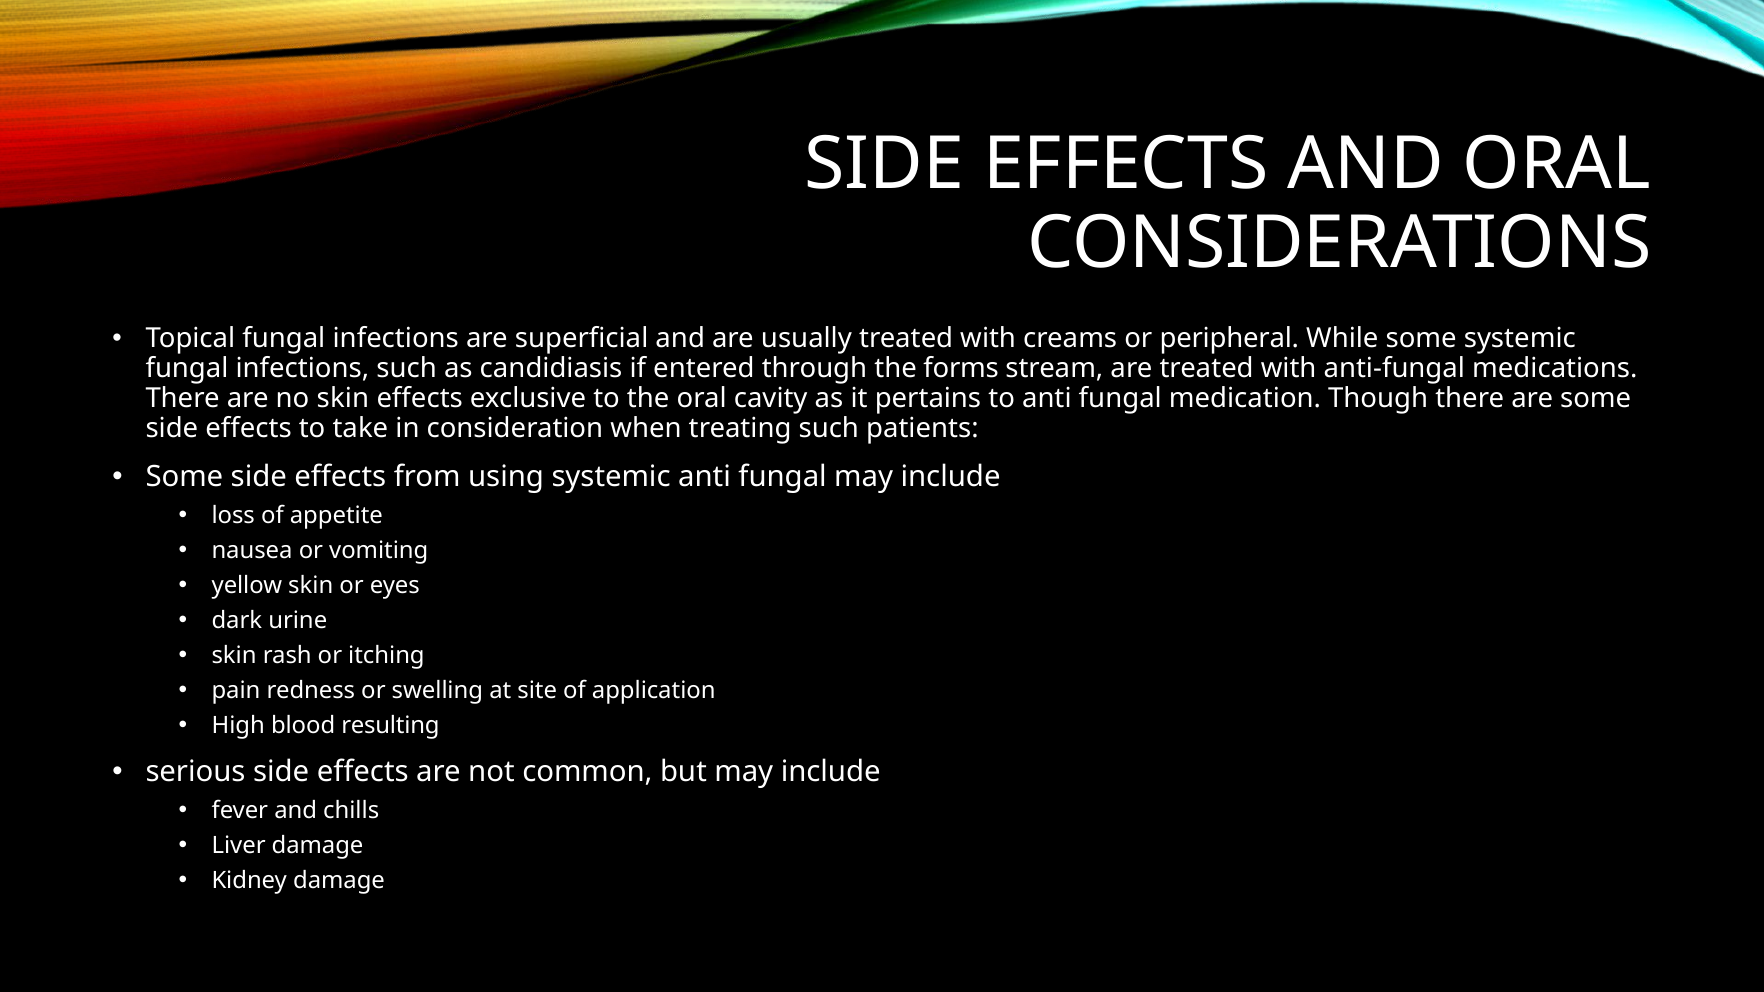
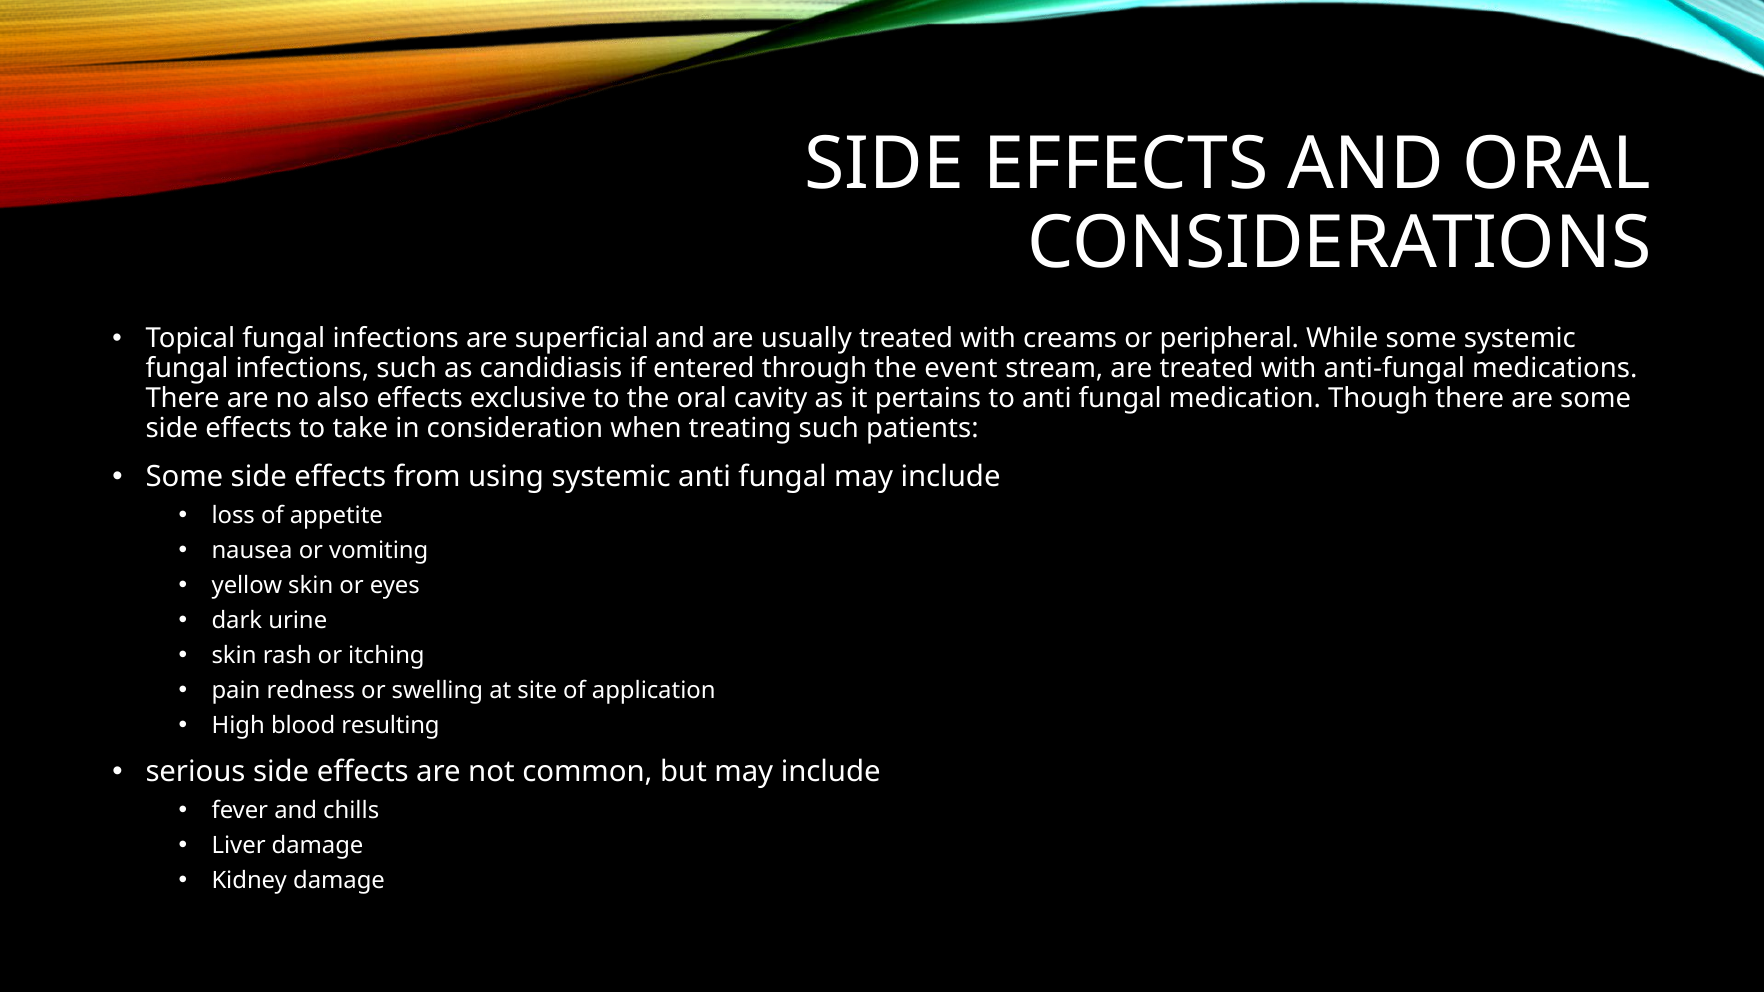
forms: forms -> event (961, 369)
no skin: skin -> also (343, 398)
